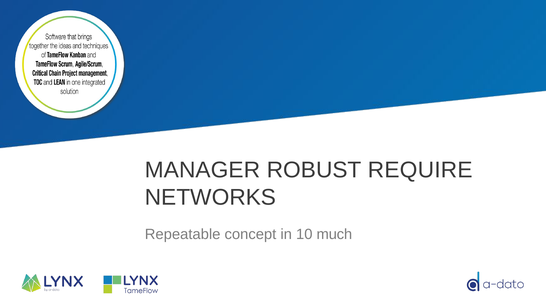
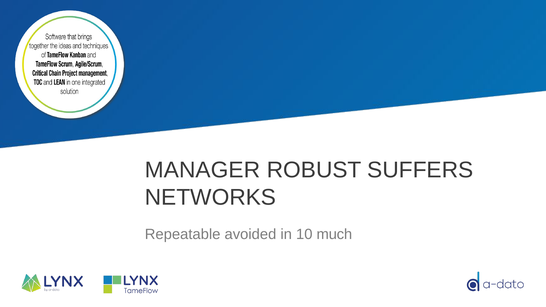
REQUIRE: REQUIRE -> SUFFERS (420, 170)
concept: concept -> avoided (250, 234)
